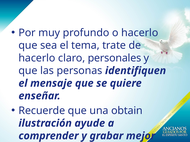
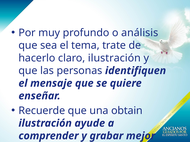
o hacerlo: hacerlo -> análisis (140, 33)
claro personales: personales -> ilustración (114, 58)
